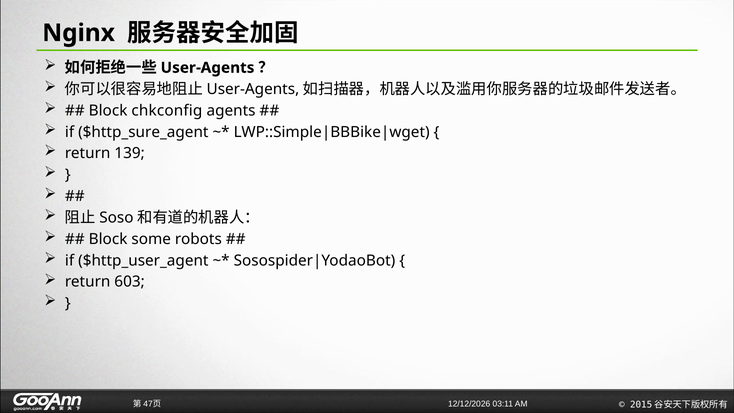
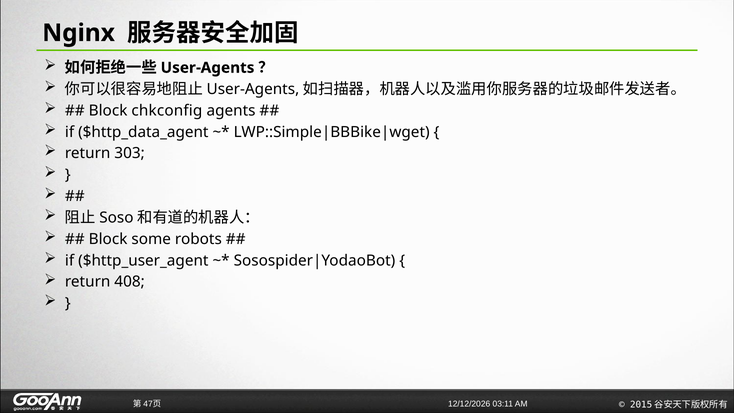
$http_sure_agent: $http_sure_agent -> $http_data_agent (143, 132)
139: 139 -> 303 (130, 153)
603: 603 -> 408 (130, 282)
